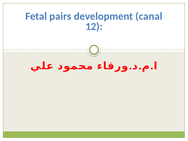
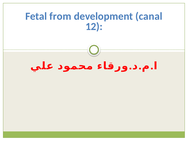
pairs: pairs -> from (60, 16)
